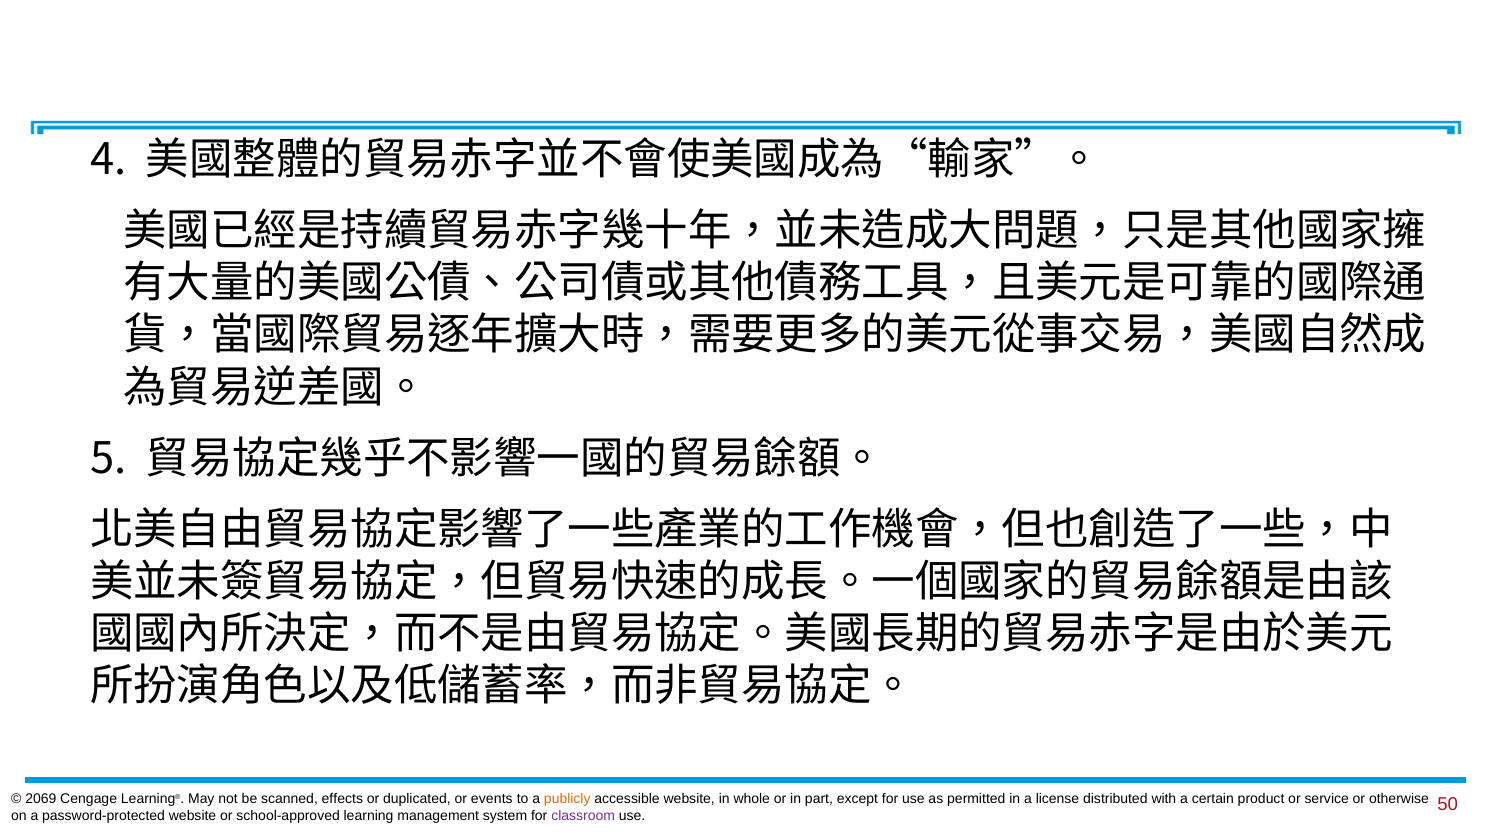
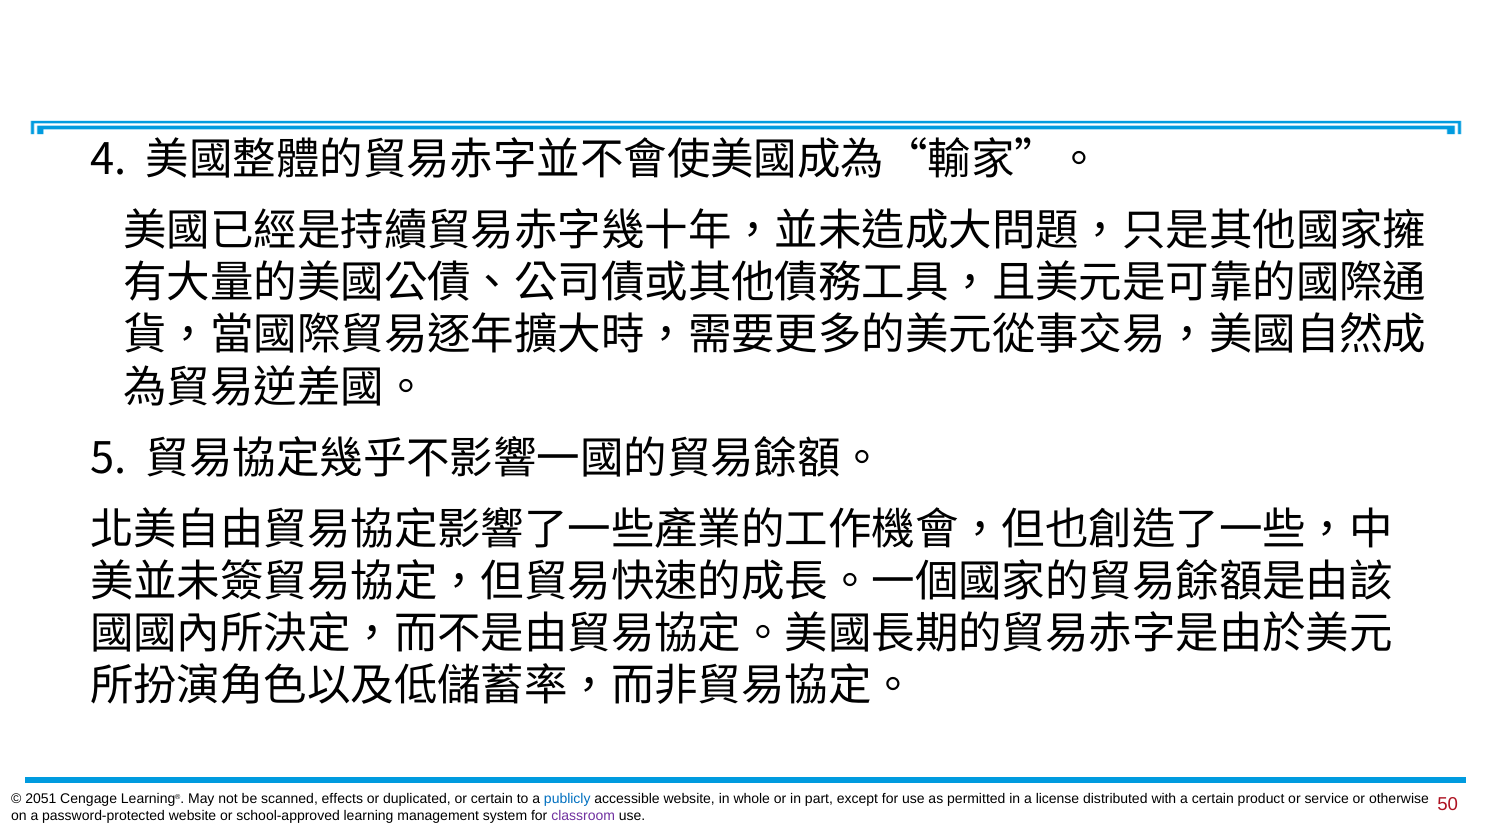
2069: 2069 -> 2051 (41, 799)
or events: events -> certain (492, 799)
publicly colour: orange -> blue (567, 799)
